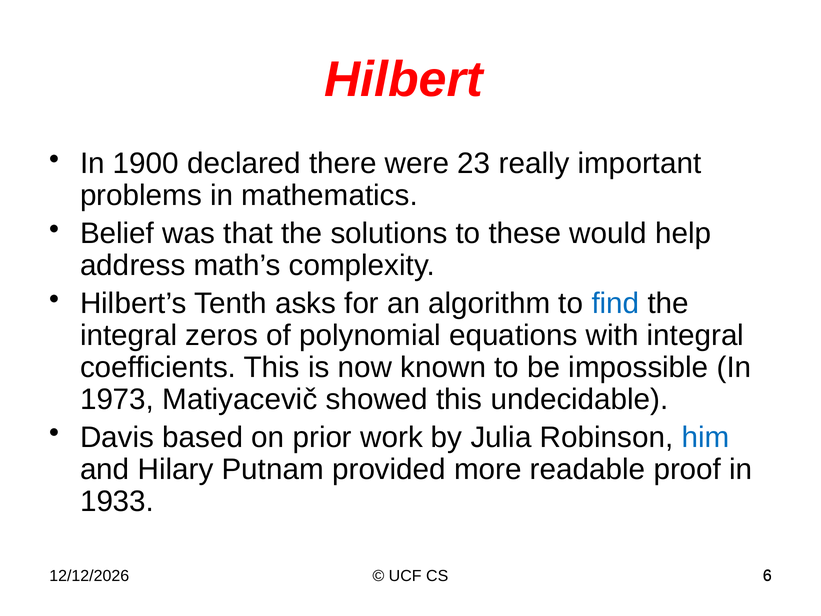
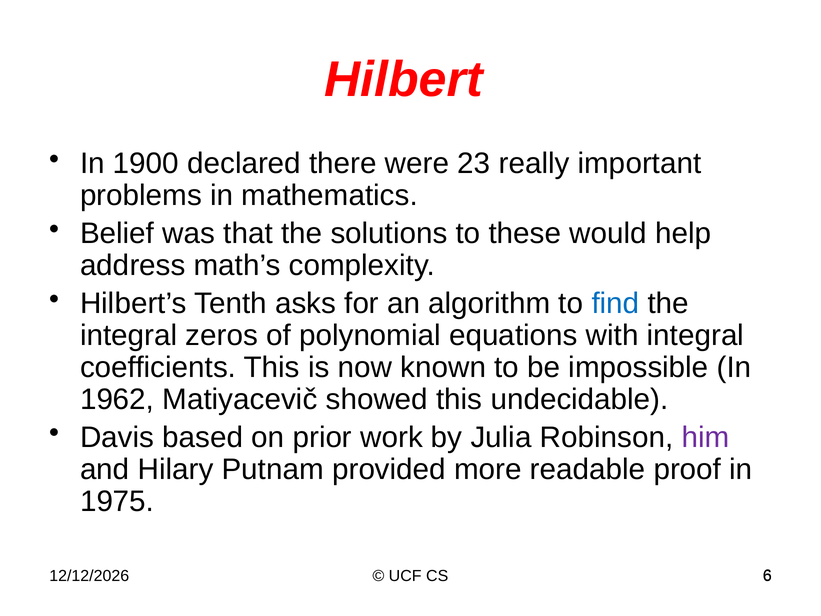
1973: 1973 -> 1962 (117, 399)
him colour: blue -> purple (705, 437)
1933: 1933 -> 1975 (117, 501)
